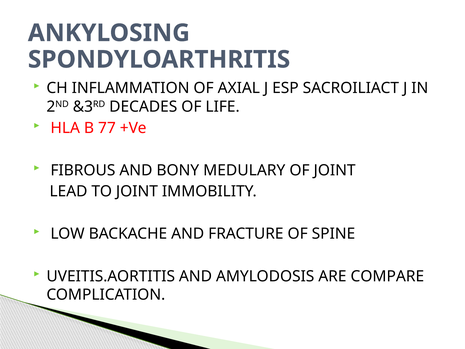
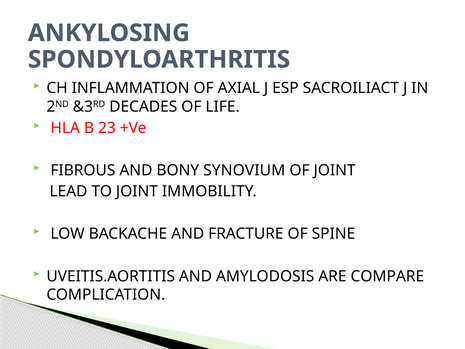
77: 77 -> 23 (107, 128)
MEDULARY: MEDULARY -> SYNOVIUM (244, 170)
